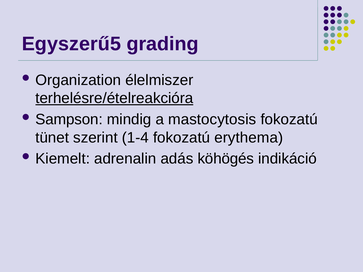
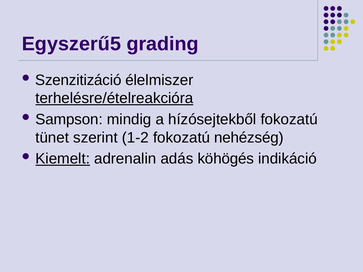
Organization: Organization -> Szenzitizáció (78, 80)
mastocytosis: mastocytosis -> hízósejtekből (212, 120)
1-4: 1-4 -> 1-2 (135, 138)
erythema: erythema -> nehézség (249, 138)
Kiemelt underline: none -> present (63, 159)
